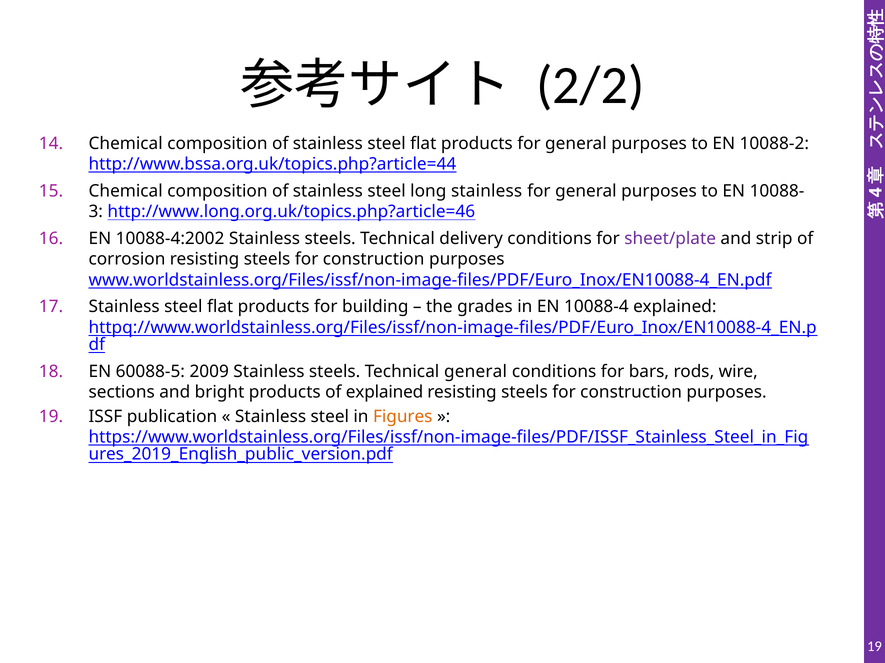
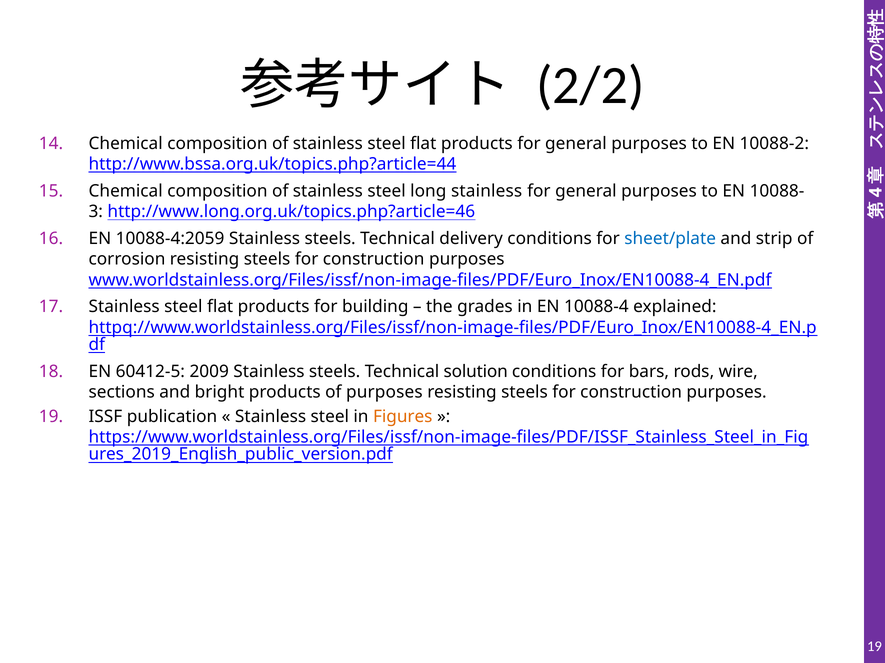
10088-4:2002: 10088-4:2002 -> 10088-4:2059 (170, 239)
sheet/plate colour: purple -> blue (670, 239)
60088-5: 60088-5 -> 60412-5 (150, 372)
Technical general: general -> solution (476, 372)
of explained: explained -> purposes (384, 393)
